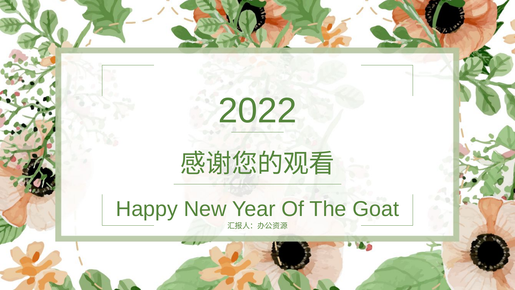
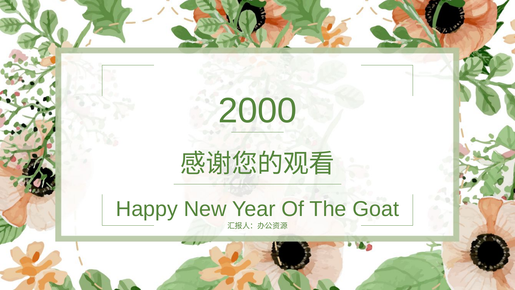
2022: 2022 -> 2000 (257, 111)
